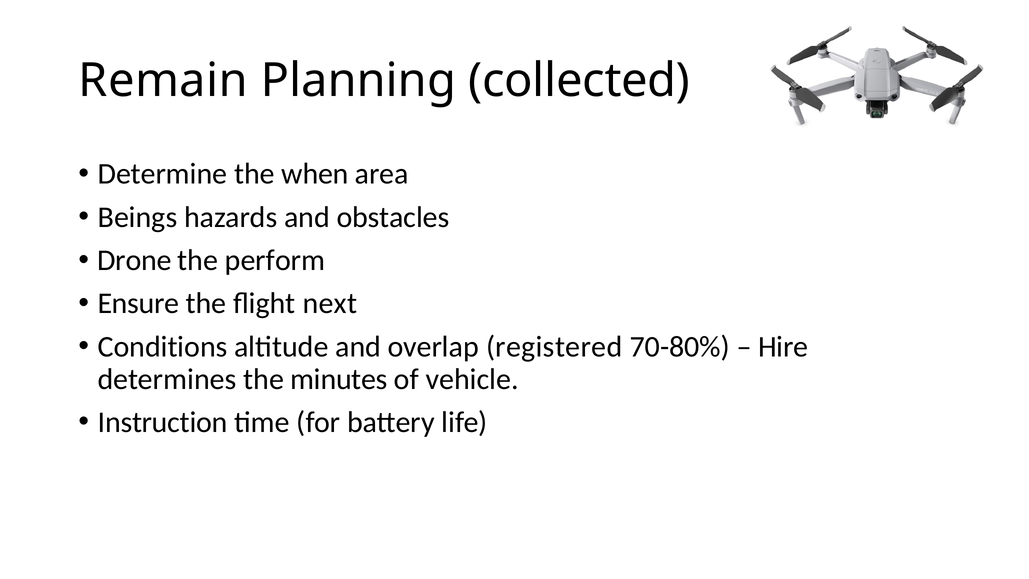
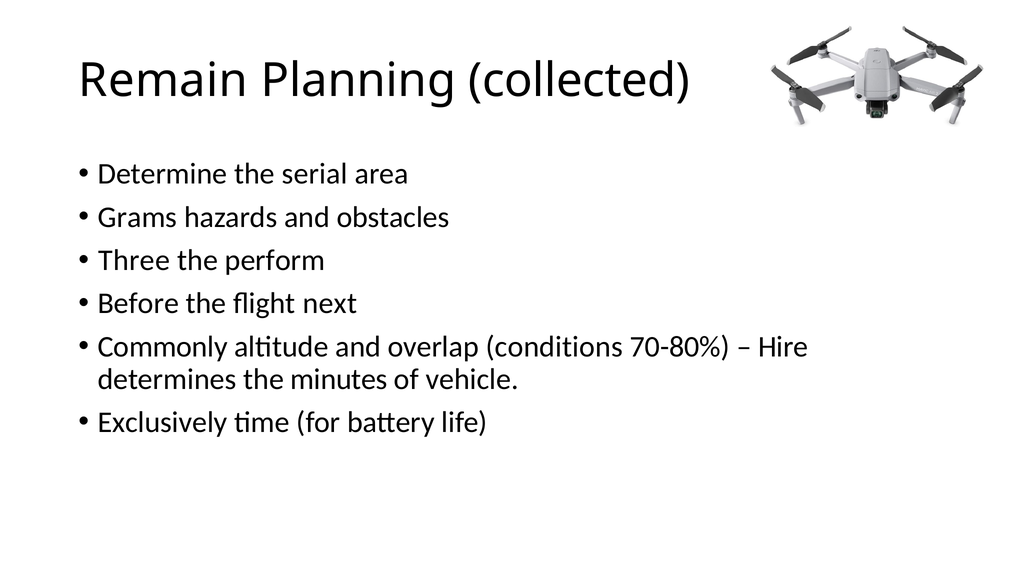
when: when -> serial (315, 174)
Beings: Beings -> Grams (137, 217)
Drone: Drone -> Three (134, 260)
Ensure: Ensure -> Before (138, 303)
Conditions: Conditions -> Commonly (163, 347)
registered: registered -> conditions (554, 347)
Instruction: Instruction -> Exclusively (163, 422)
